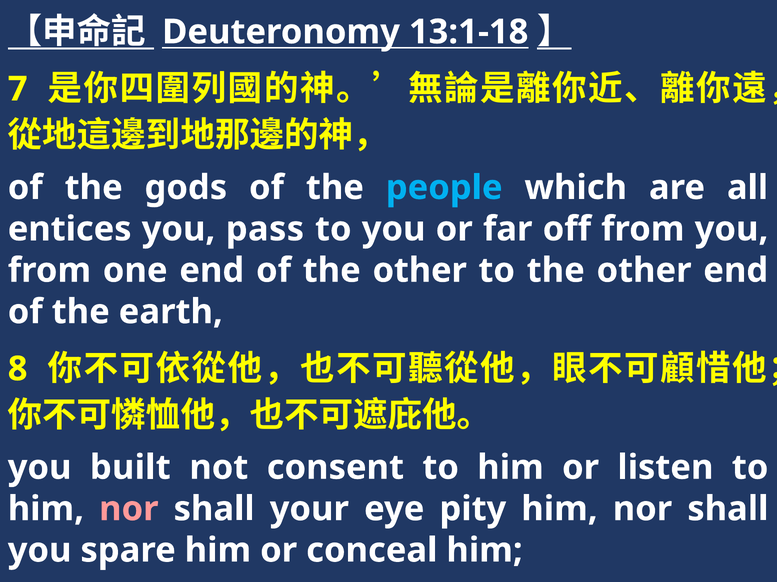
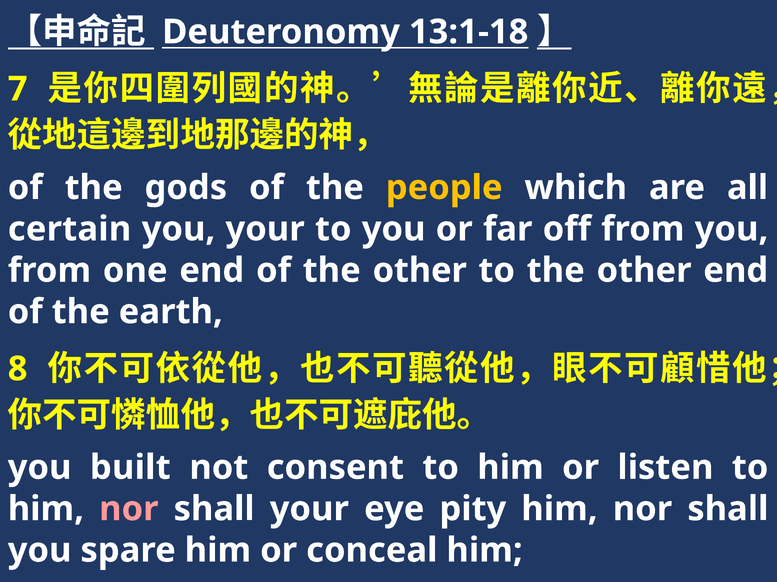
people colour: light blue -> yellow (444, 188)
entices: entices -> certain (70, 229)
you pass: pass -> your (265, 229)
